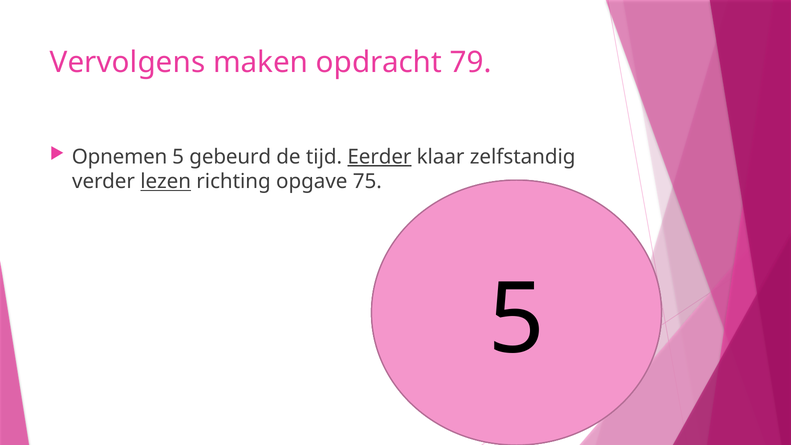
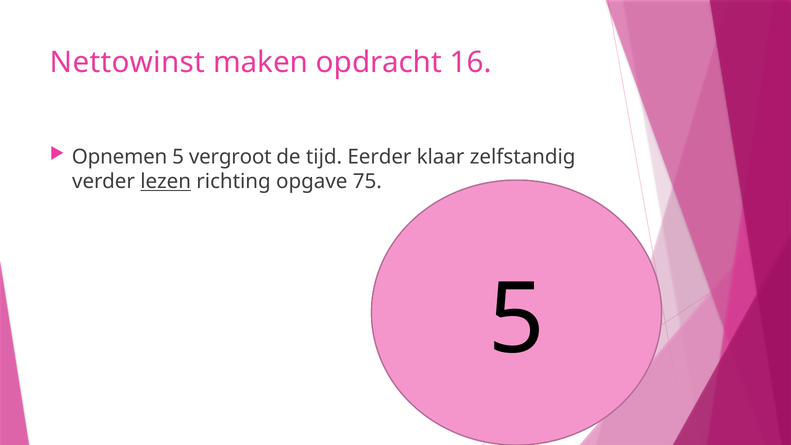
Vervolgens: Vervolgens -> Nettowinst (127, 62)
79: 79 -> 16 (471, 62)
gebeurd: gebeurd -> vergroot (230, 157)
Eerder underline: present -> none (379, 157)
